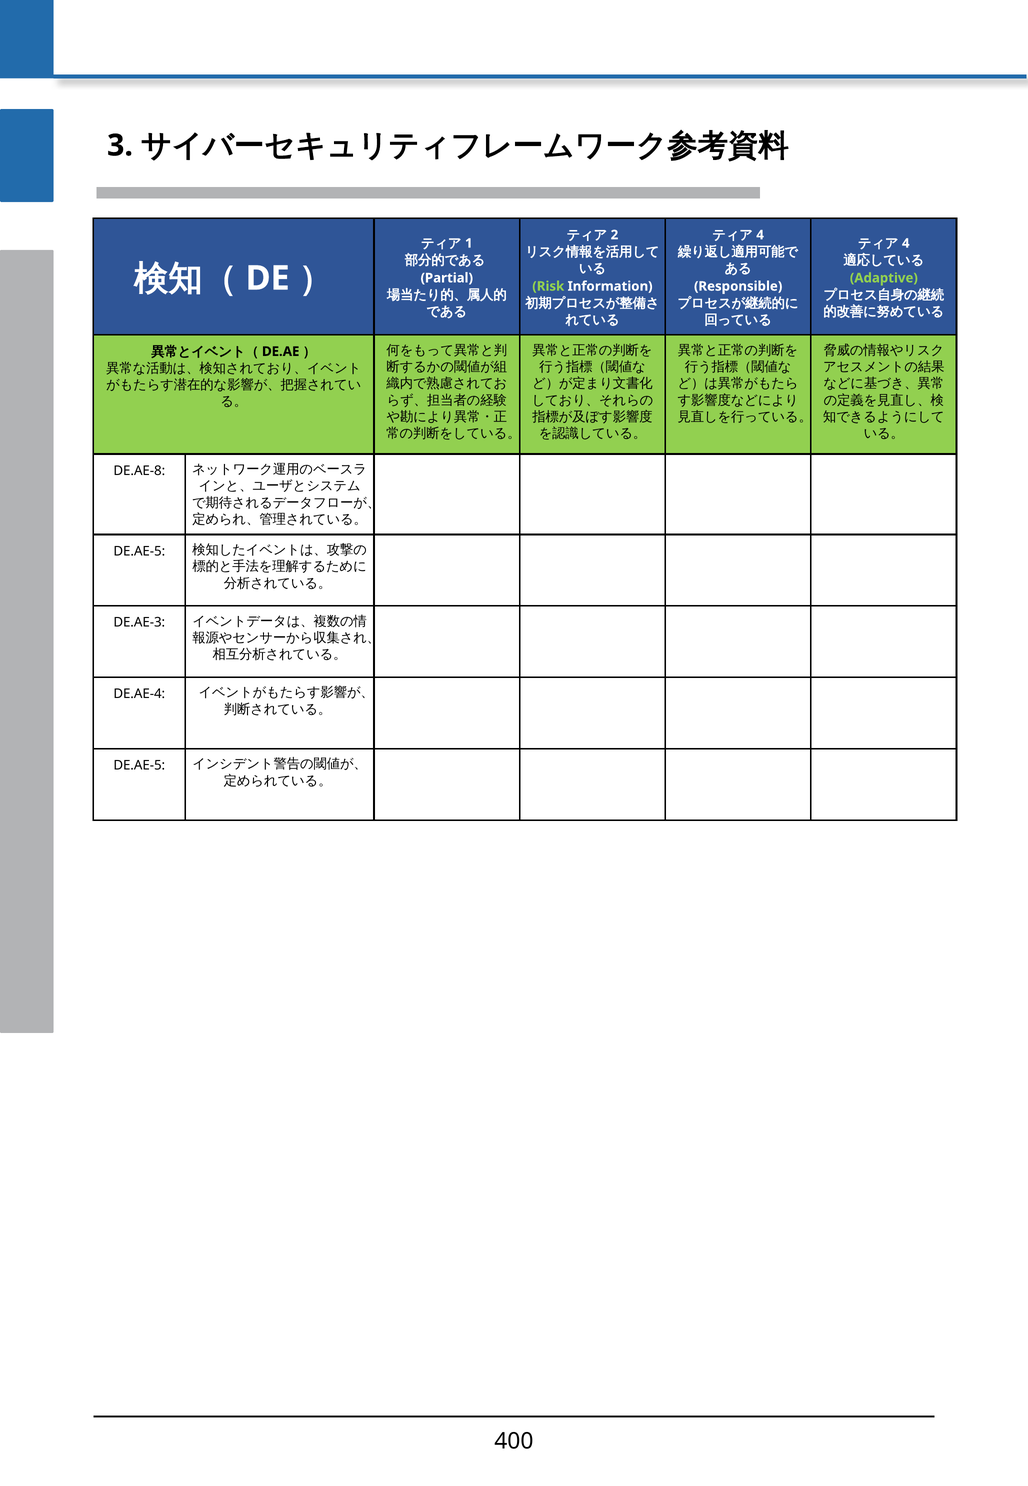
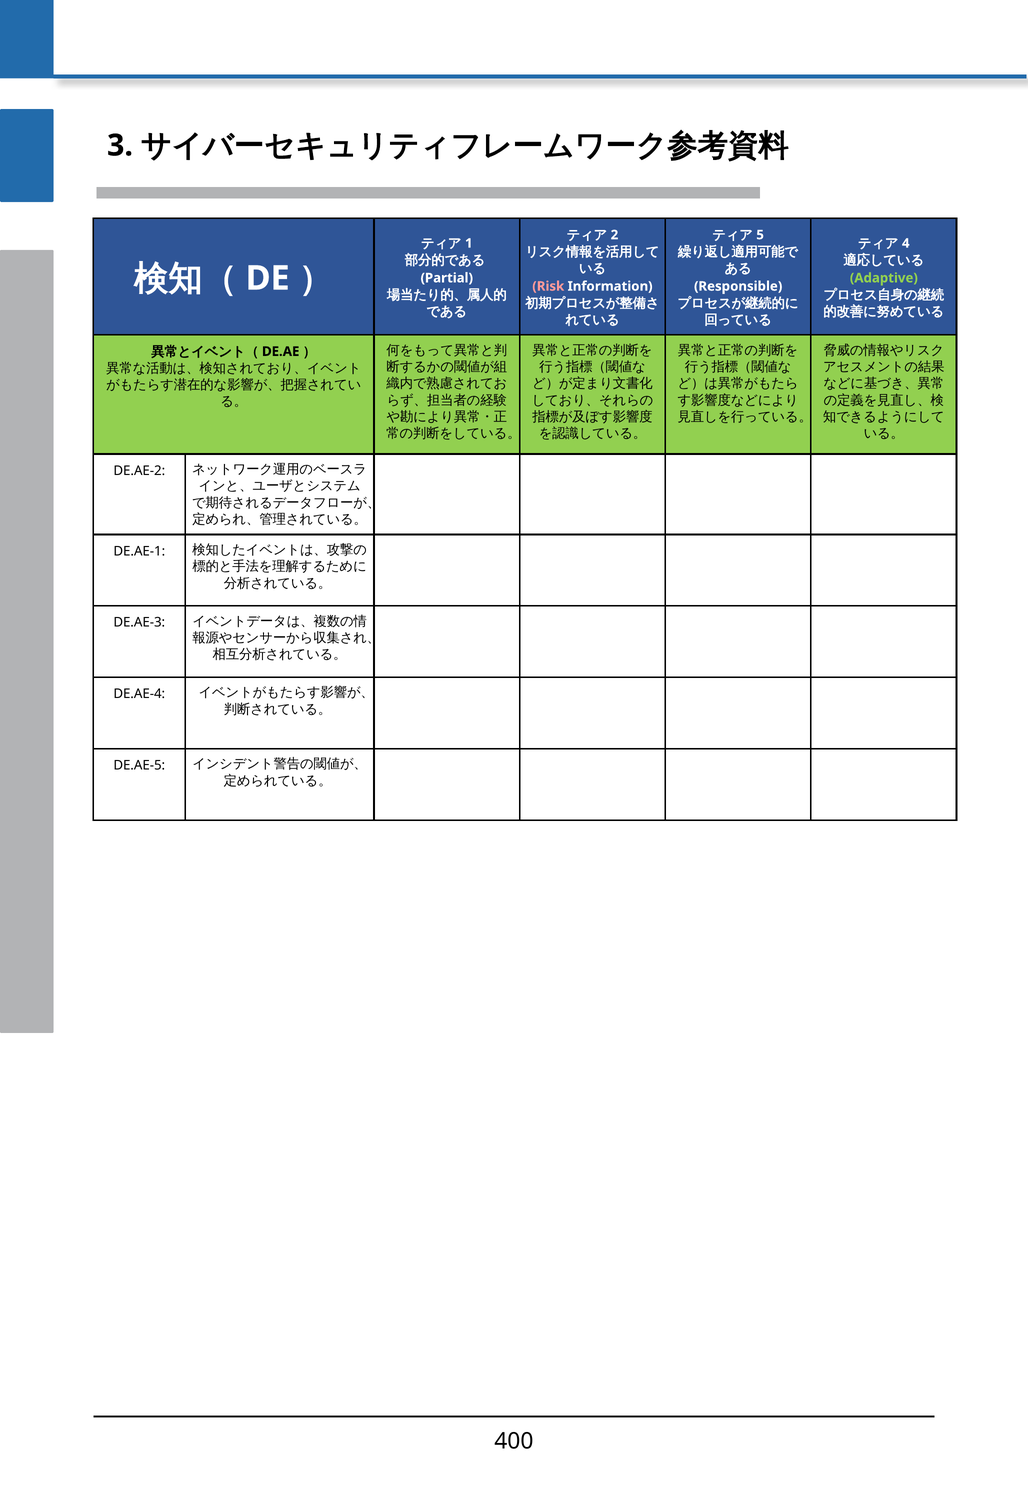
4: 4 -> 5 (760, 235)
Risk colour: light green -> pink (548, 286)
DE.AE-8: DE.AE-8 -> DE.AE-2 (139, 470)
DE.AE-5: DE.AE-5 -> DE.AE-1 (139, 551)
